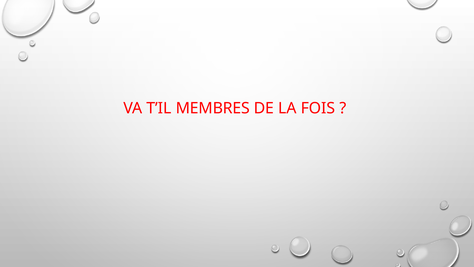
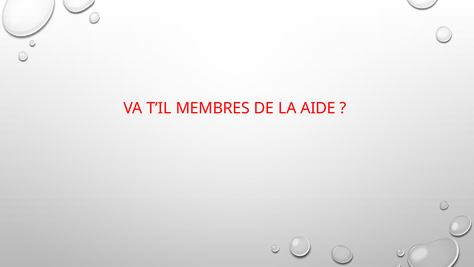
FOIS: FOIS -> AIDE (318, 108)
